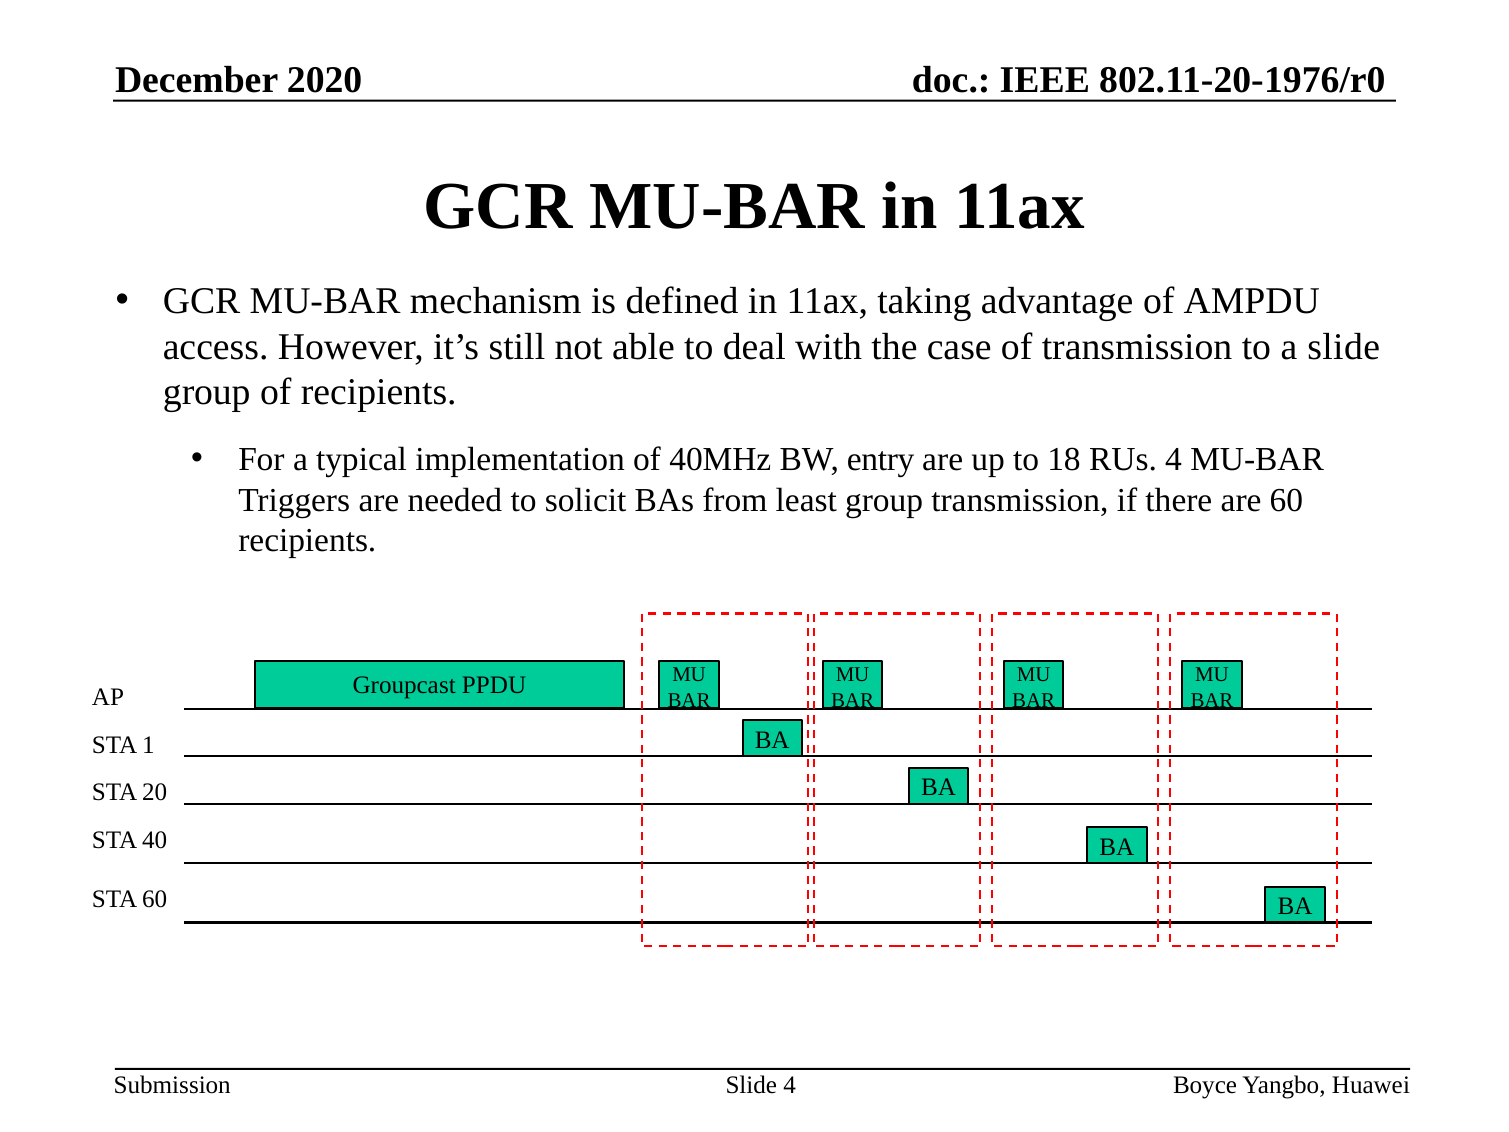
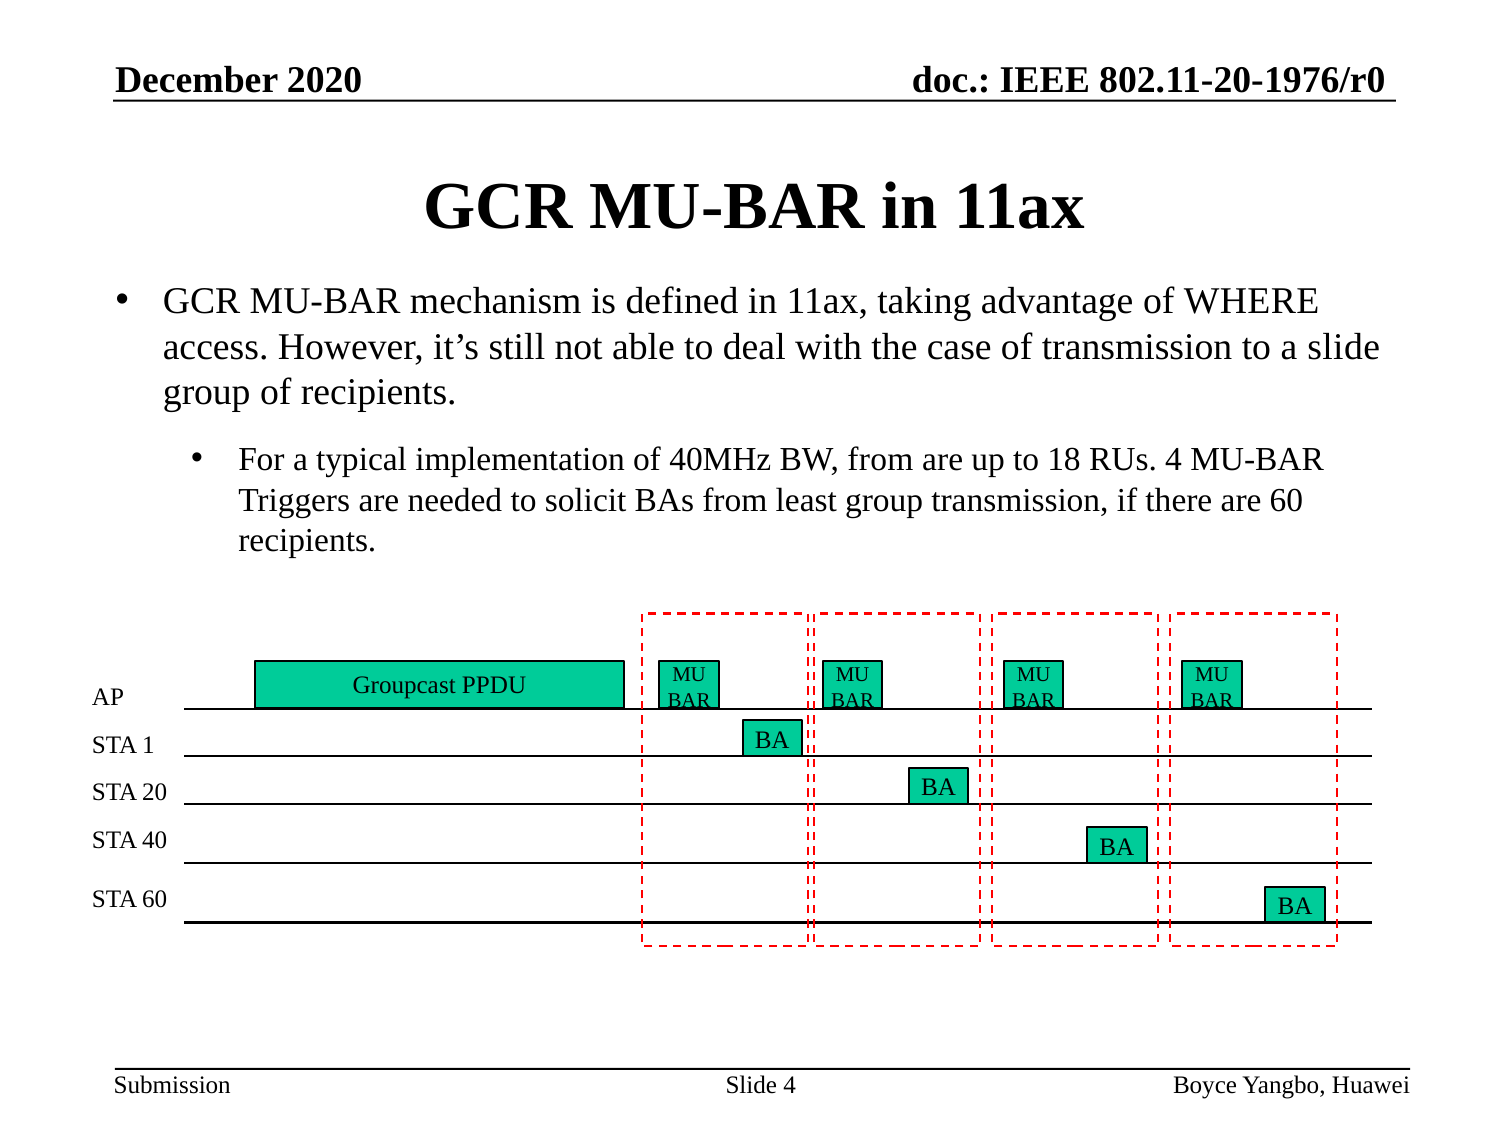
AMPDU: AMPDU -> WHERE (1252, 301)
BW entry: entry -> from (880, 460)
